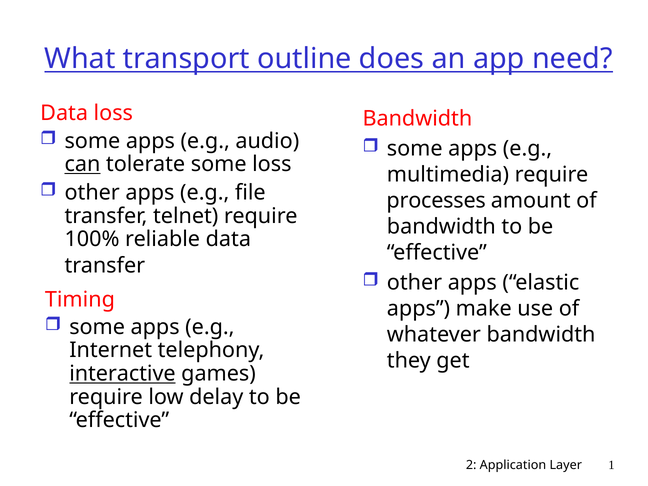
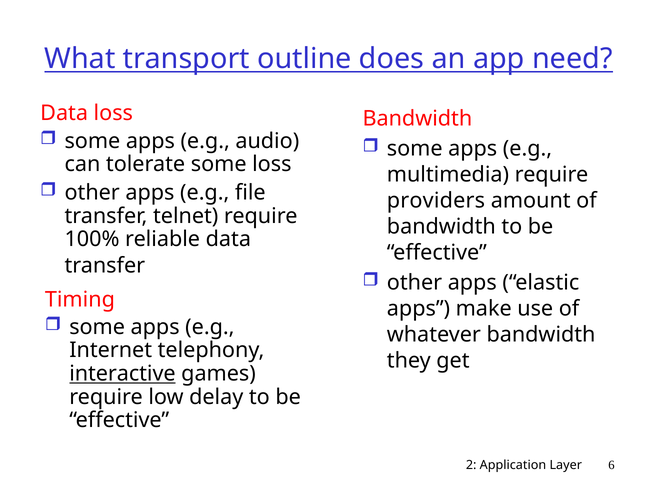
can underline: present -> none (82, 164)
processes: processes -> providers (436, 201)
1: 1 -> 6 (611, 465)
